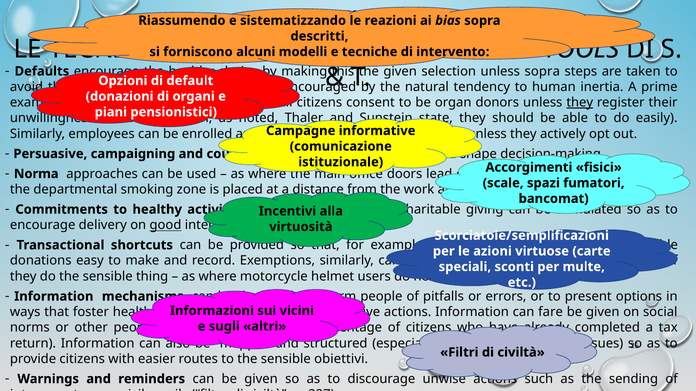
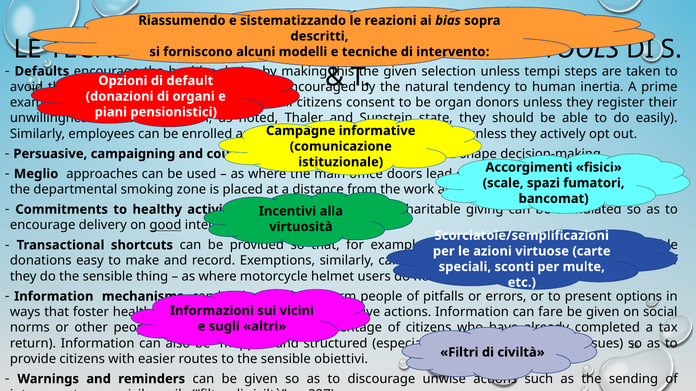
unless sopra: sopra -> tempi (542, 71)
they underline: present -> none (580, 103)
Norma: Norma -> Meglio (36, 174)
